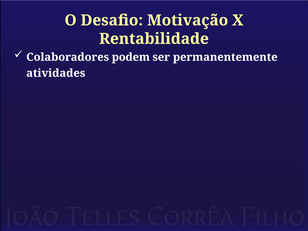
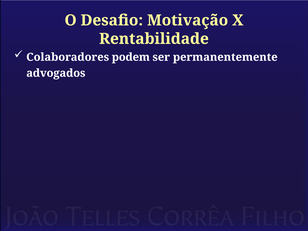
atividades: atividades -> advogados (56, 73)
